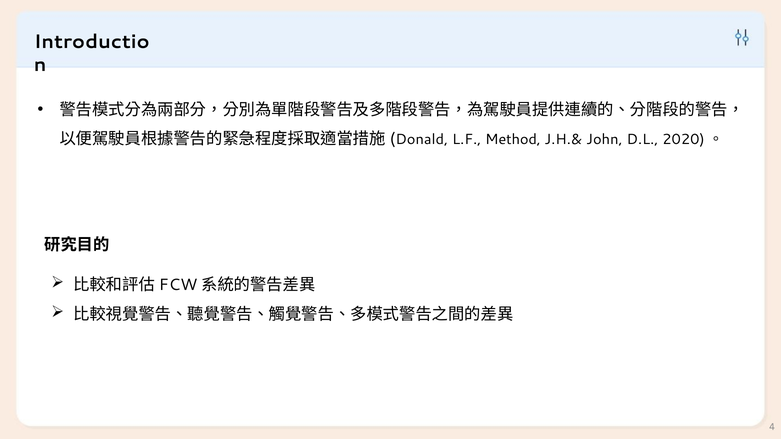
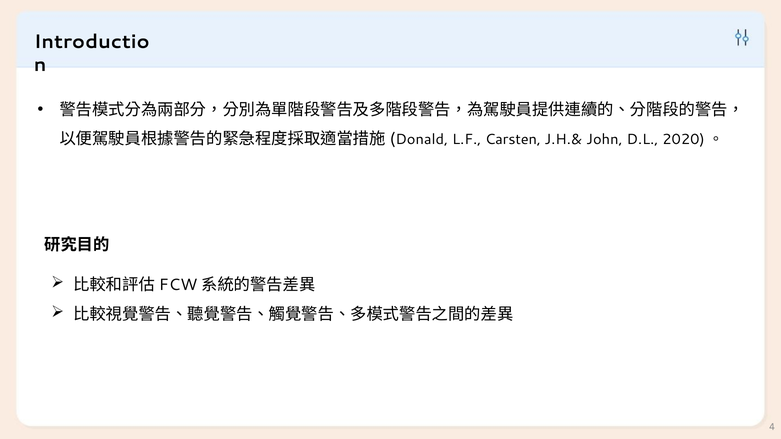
Method: Method -> Carsten (513, 140)
